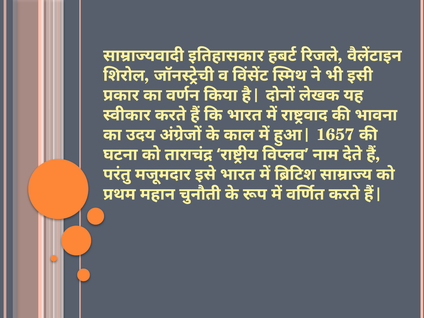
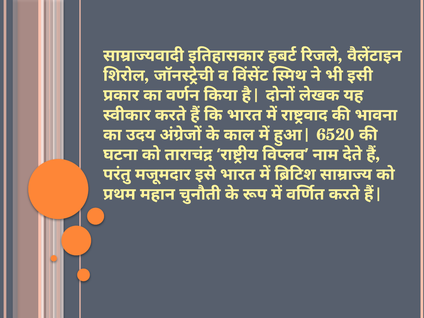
1657: 1657 -> 6520 (335, 135)
